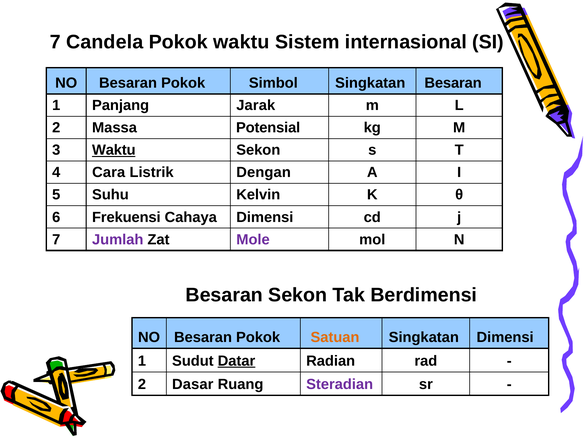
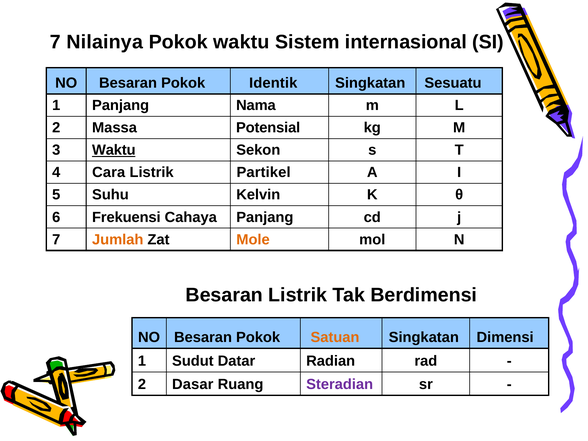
Candela: Candela -> Nilainya (105, 42)
Simbol: Simbol -> Identik (273, 83)
Singkatan Besaran: Besaran -> Sesuatu (453, 83)
Jarak: Jarak -> Nama (256, 105)
Dengan: Dengan -> Partikel (264, 172)
Cahaya Dimensi: Dimensi -> Panjang (265, 217)
Jumlah colour: purple -> orange (118, 240)
Mole colour: purple -> orange (253, 240)
Besaran Sekon: Sekon -> Listrik (298, 295)
Datar underline: present -> none (236, 361)
